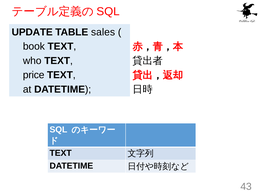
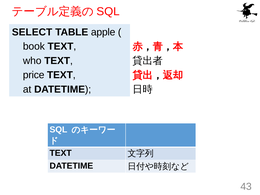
UPDATE: UPDATE -> SELECT (32, 32)
sales: sales -> apple (103, 32)
